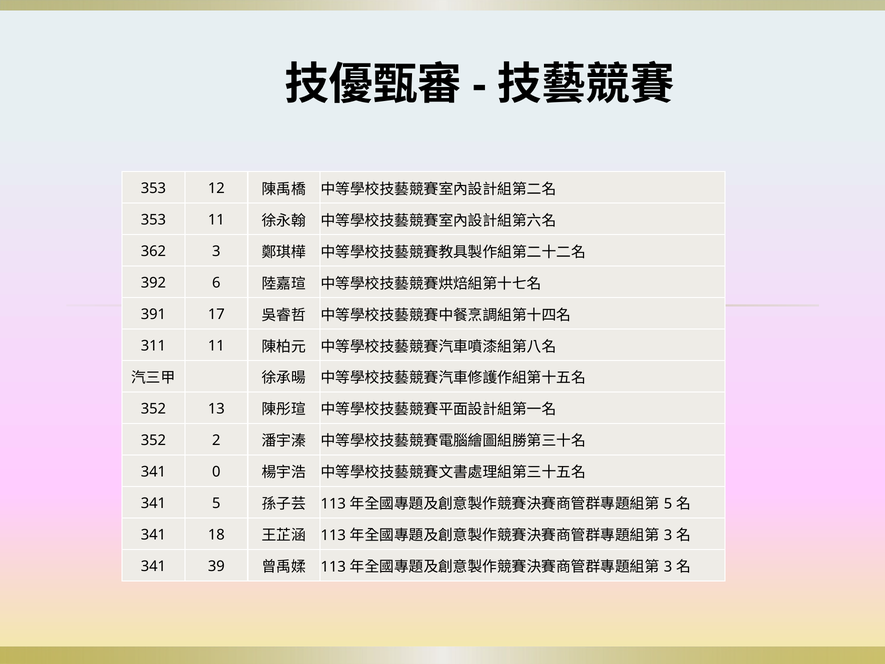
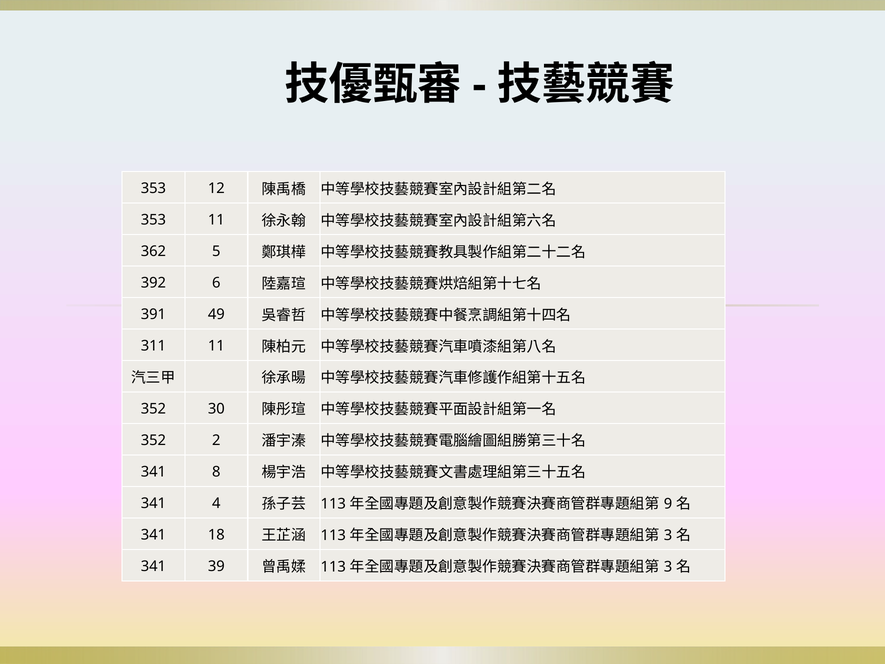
362 3: 3 -> 5 (216, 251)
17: 17 -> 49 (216, 314)
13: 13 -> 30 (216, 409)
0: 0 -> 8 (216, 472)
341 5: 5 -> 4 (216, 503)
5: 5 -> 9 (668, 504)
